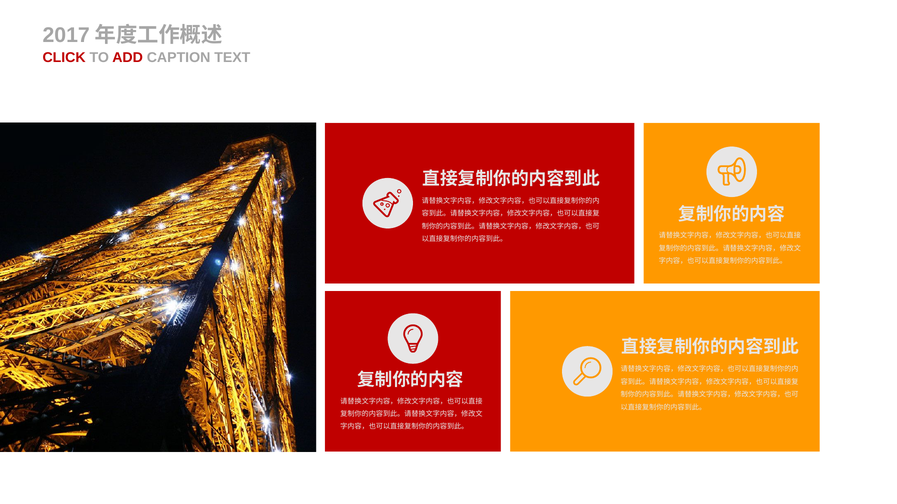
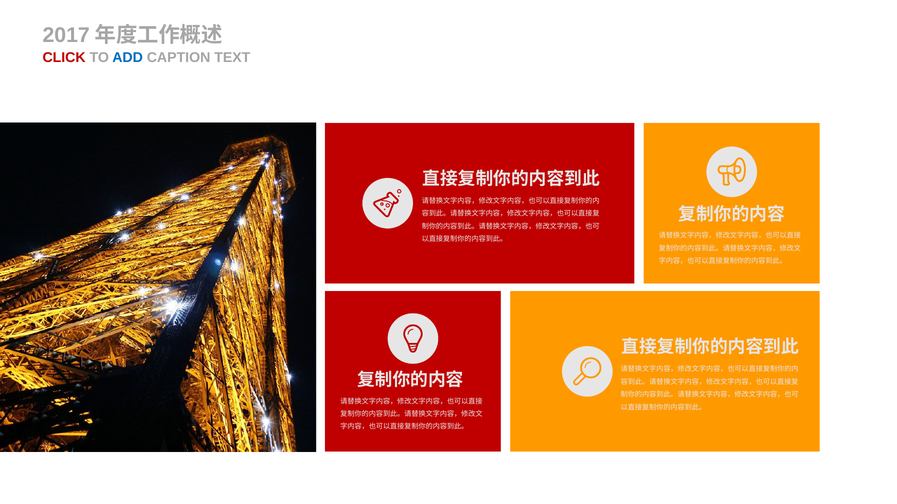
ADD colour: red -> blue (128, 58)
